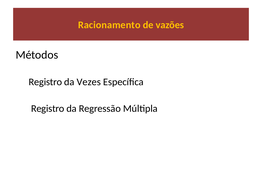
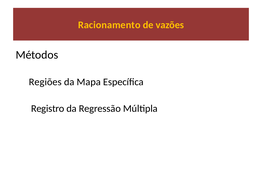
Registro: Registro -> Regiões (45, 82)
Vezes: Vezes -> Mapa (89, 82)
